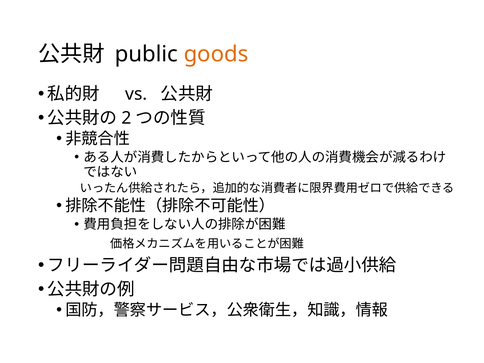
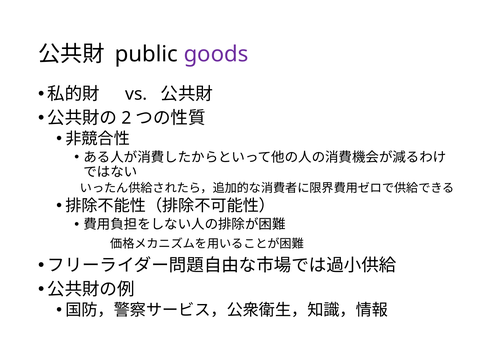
goods colour: orange -> purple (216, 54)
